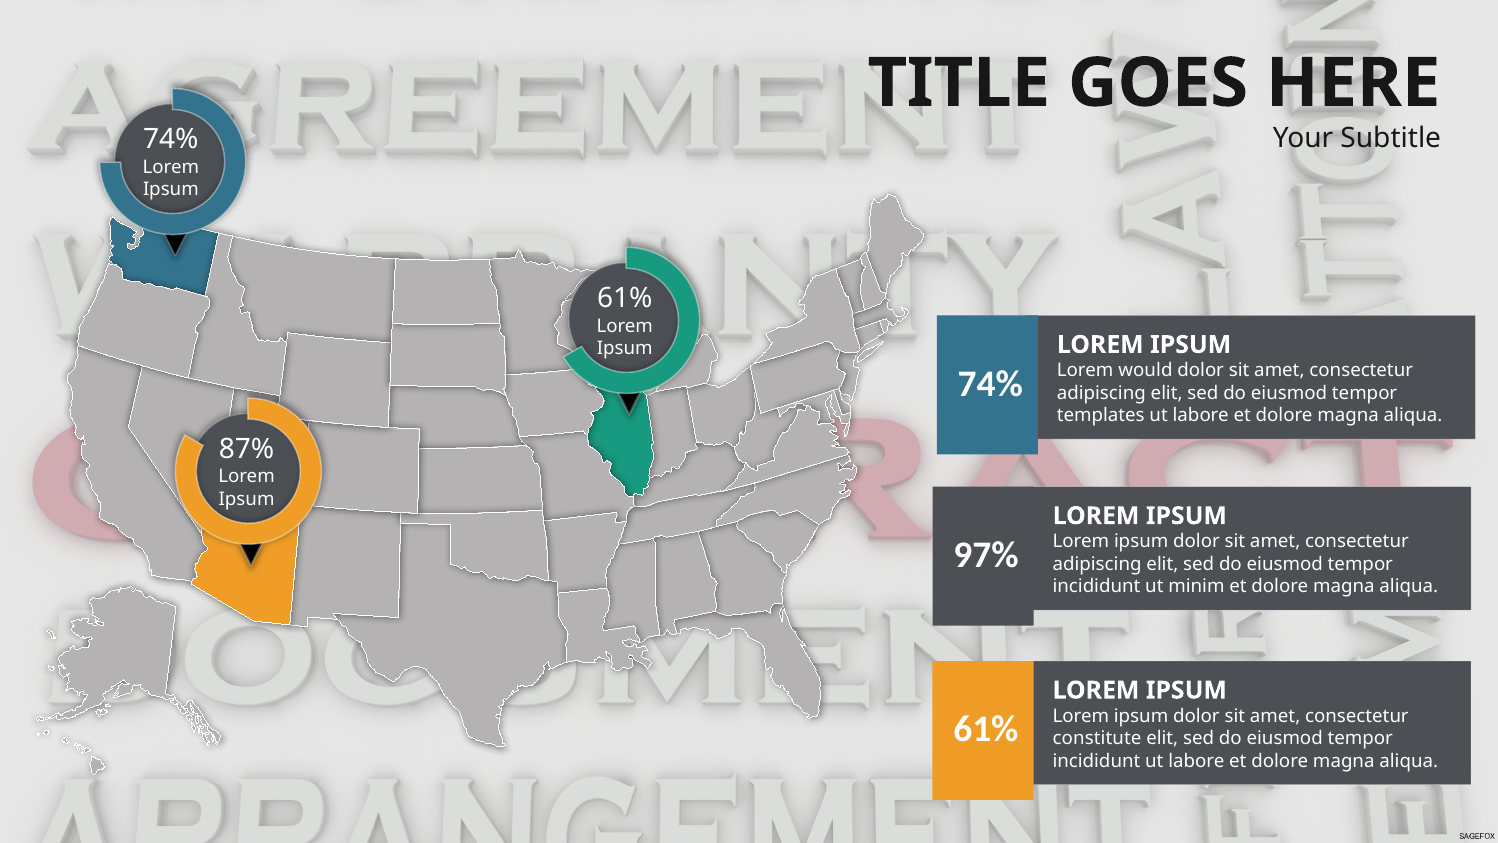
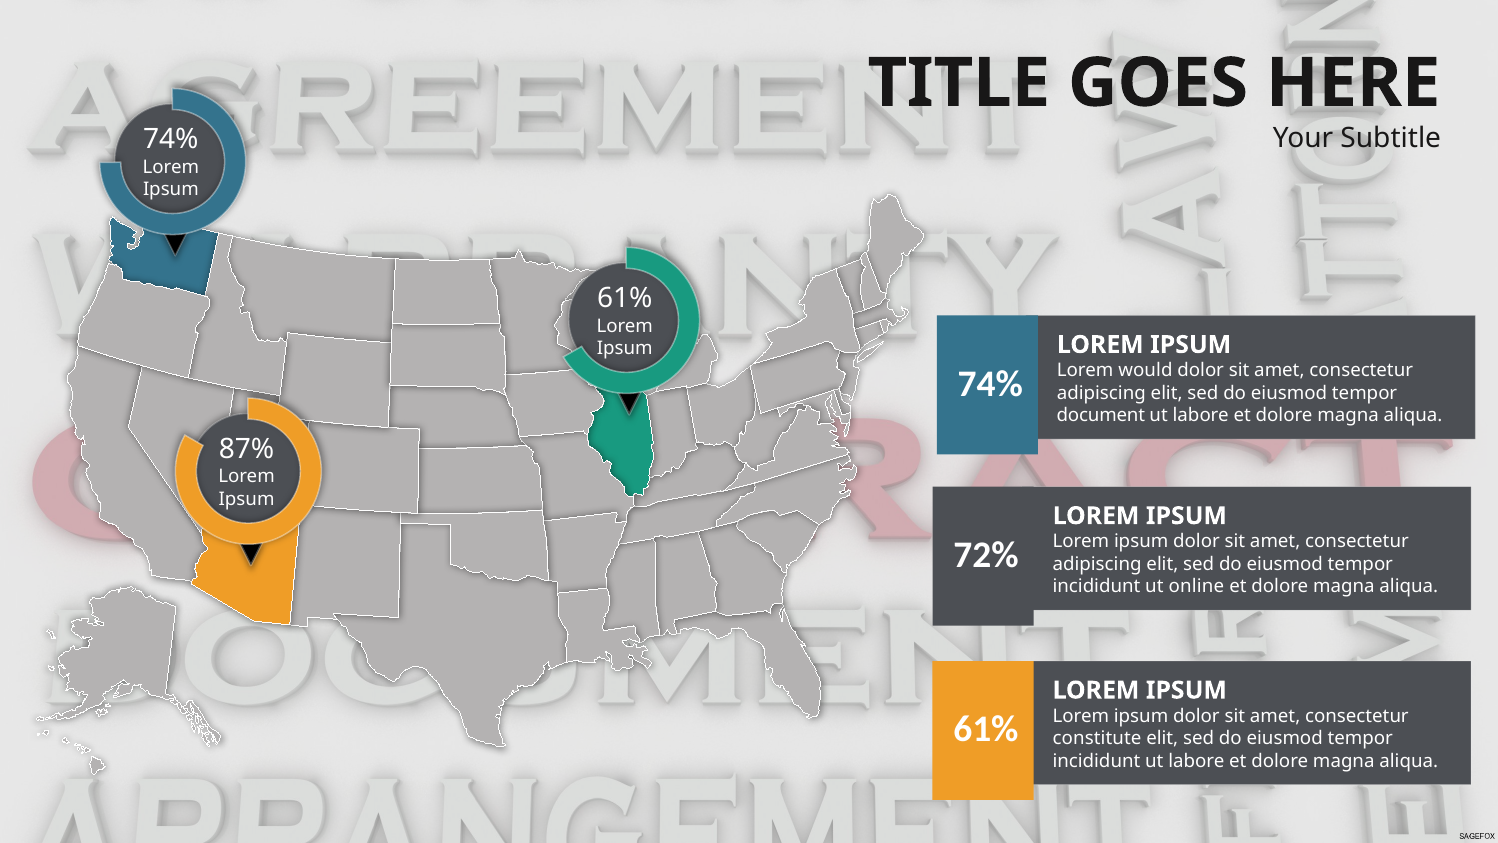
templates: templates -> document (1101, 415)
97%: 97% -> 72% (986, 555)
minim: minim -> online (1196, 586)
